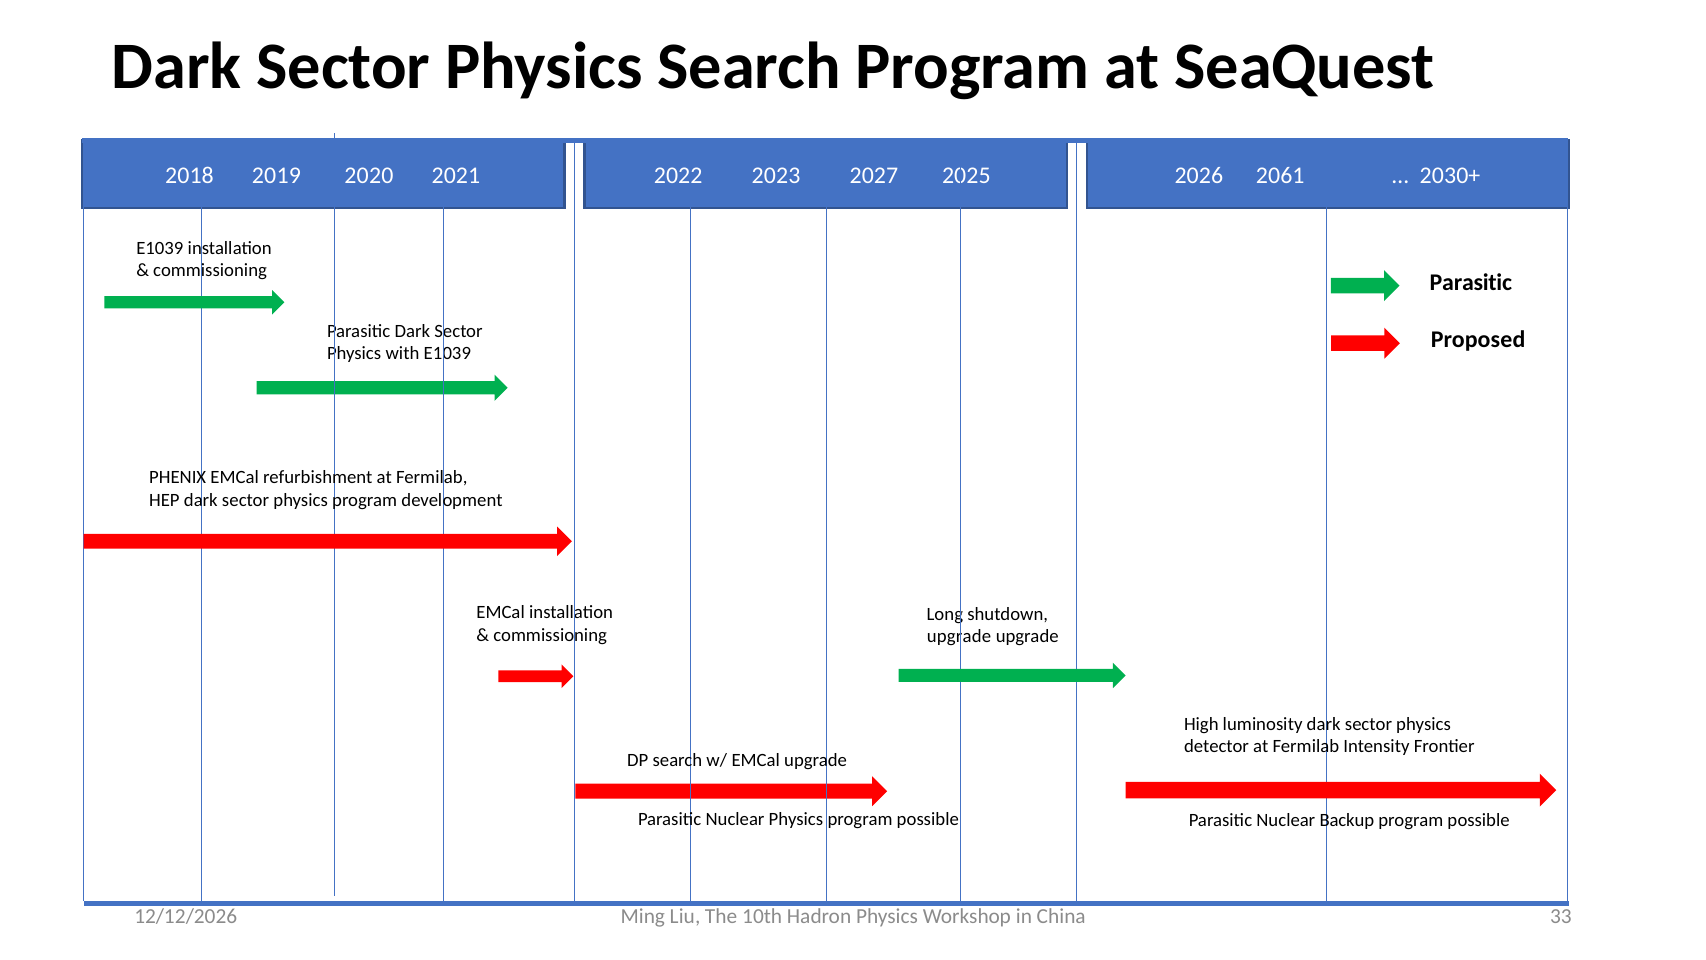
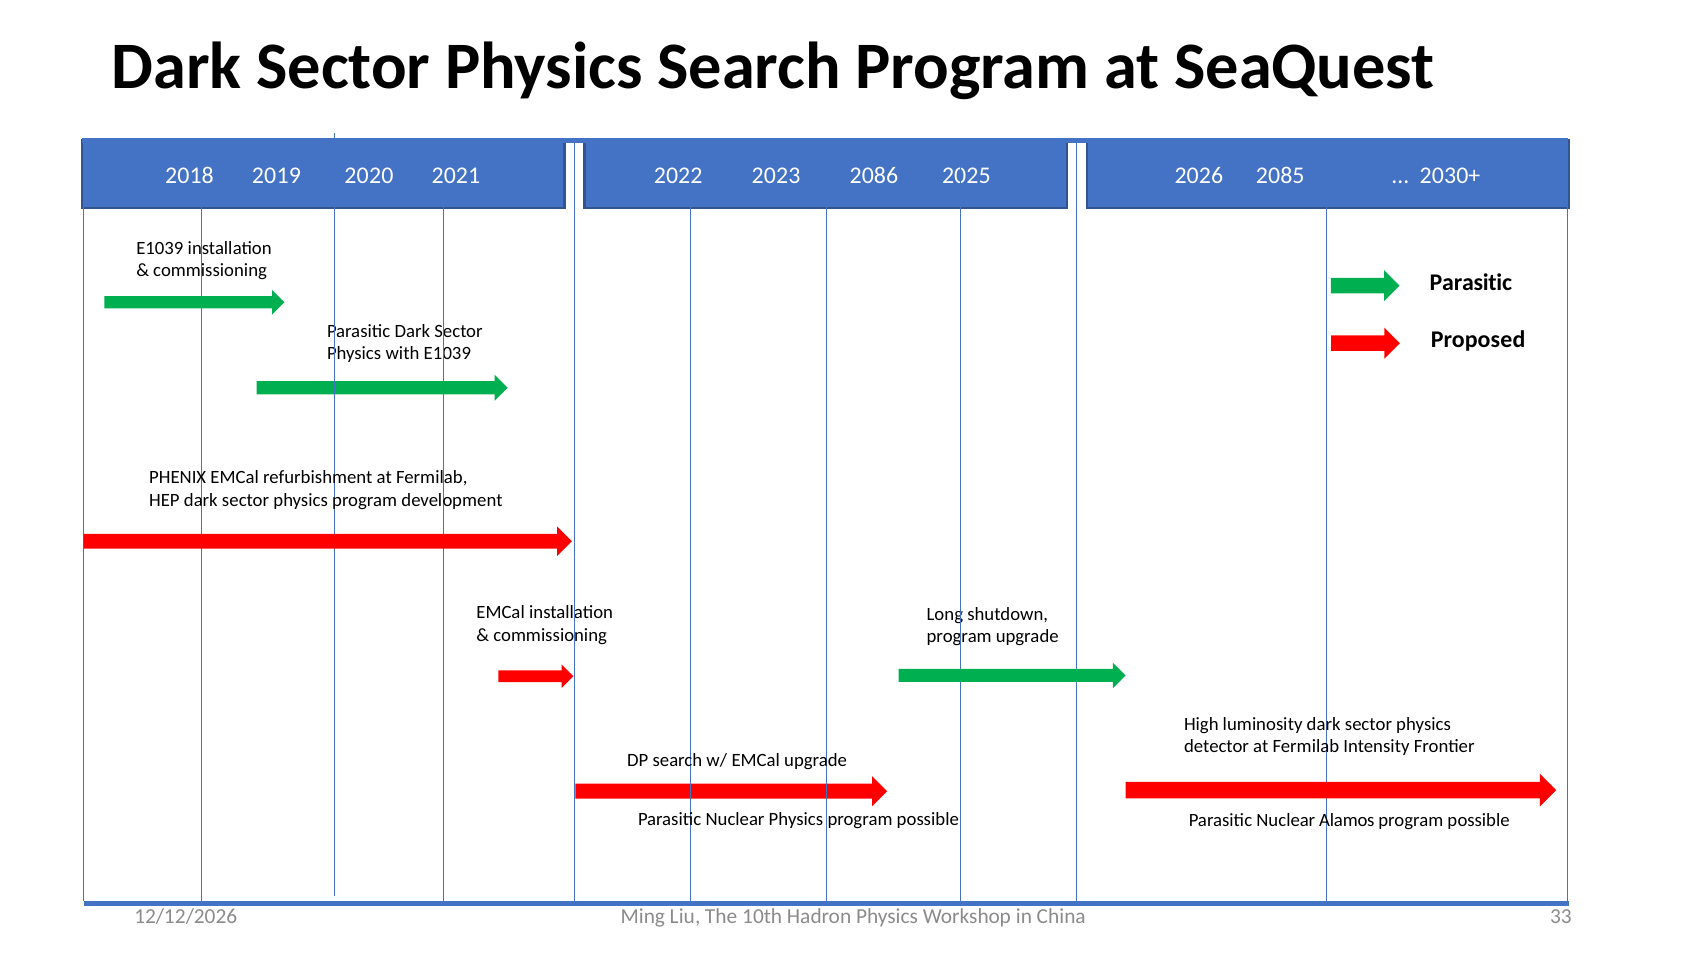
2027: 2027 -> 2086 (874, 176)
2061: 2061 -> 2085 (1280, 176)
upgrade: upgrade -> program (959, 637)
Backup: Backup -> Alamos (1347, 820)
